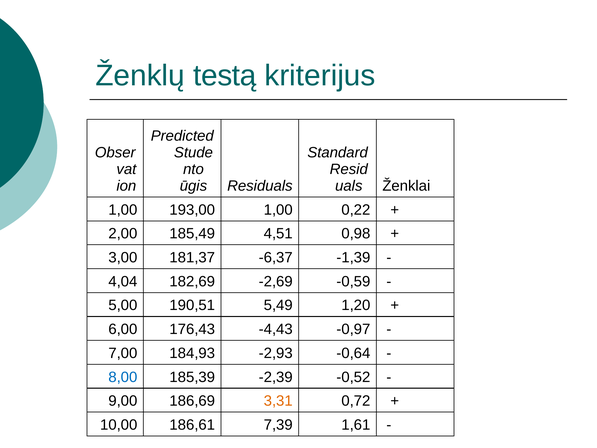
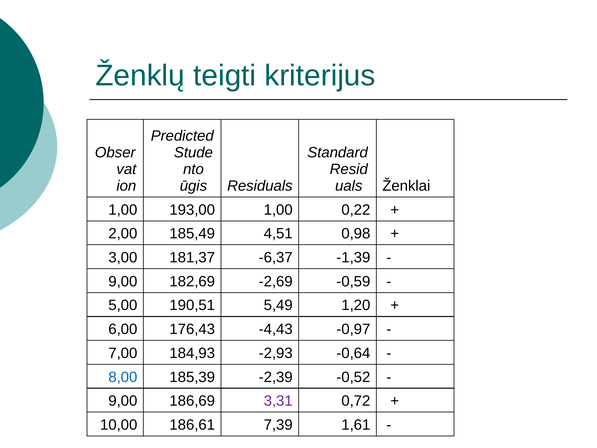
testą: testą -> teigti (225, 75)
4,04: 4,04 -> 9,00 (123, 281)
3,31 colour: orange -> purple (278, 401)
